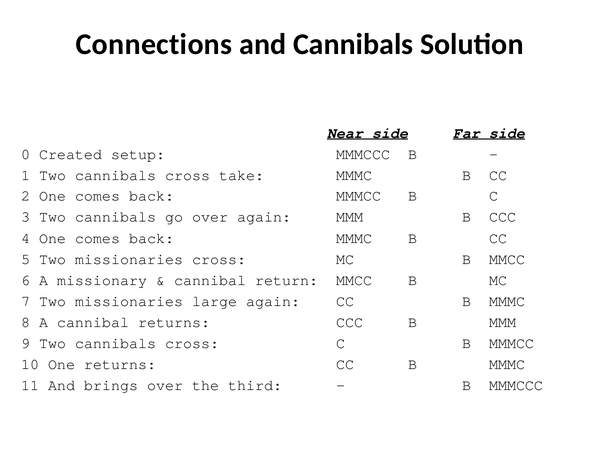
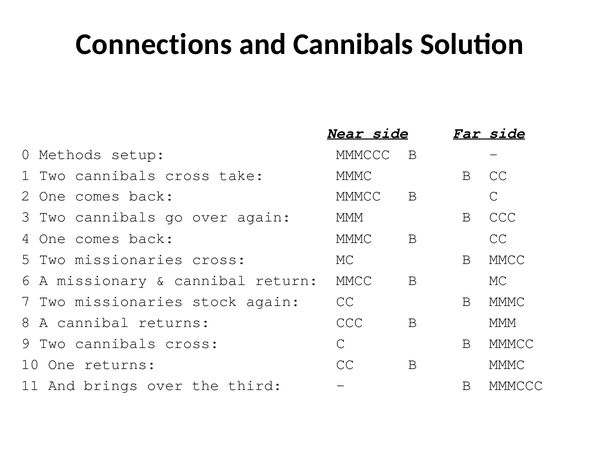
Created: Created -> Methods (70, 154)
large: large -> stock (215, 301)
